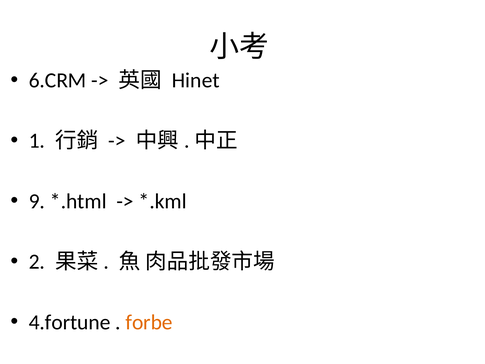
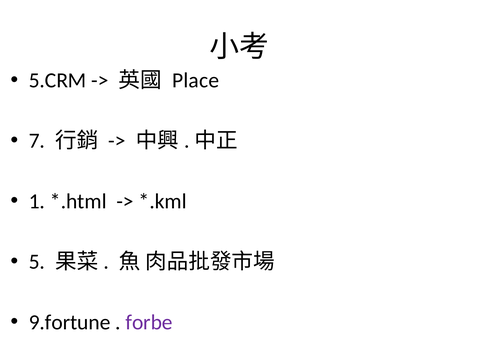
6.CRM: 6.CRM -> 5.CRM (58, 80)
Hinet: Hinet -> Place (196, 80)
1: 1 -> 7 (37, 141)
9: 9 -> 1 (37, 201)
2: 2 -> 5 (37, 262)
4.fortune: 4.fortune -> 9.fortune (70, 322)
forbe colour: orange -> purple (149, 322)
